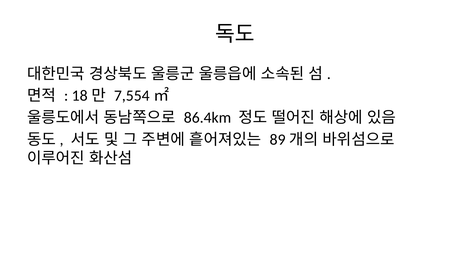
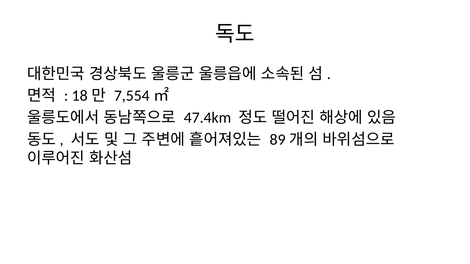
86.4km: 86.4km -> 47.4km (208, 118)
